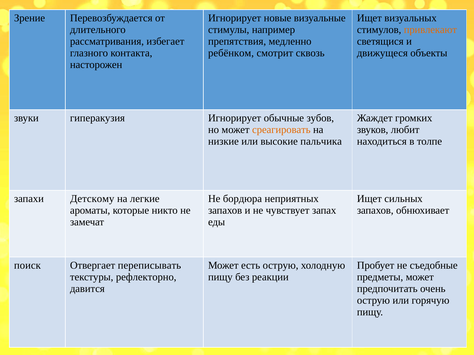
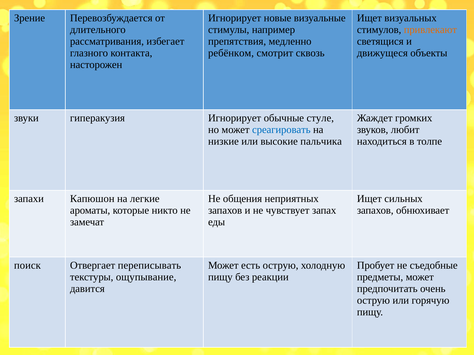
зубов: зубов -> стуле (320, 118)
среагировать colour: orange -> blue (281, 130)
Детскому: Детскому -> Капюшон (92, 199)
бордюра: бордюра -> общения (243, 199)
рефлекторно: рефлекторно -> ощупывание (146, 277)
